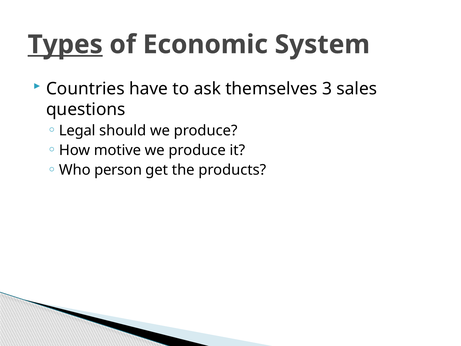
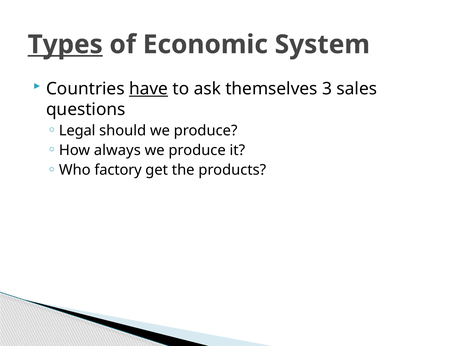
have underline: none -> present (149, 89)
motive: motive -> always (117, 150)
person: person -> factory (118, 170)
